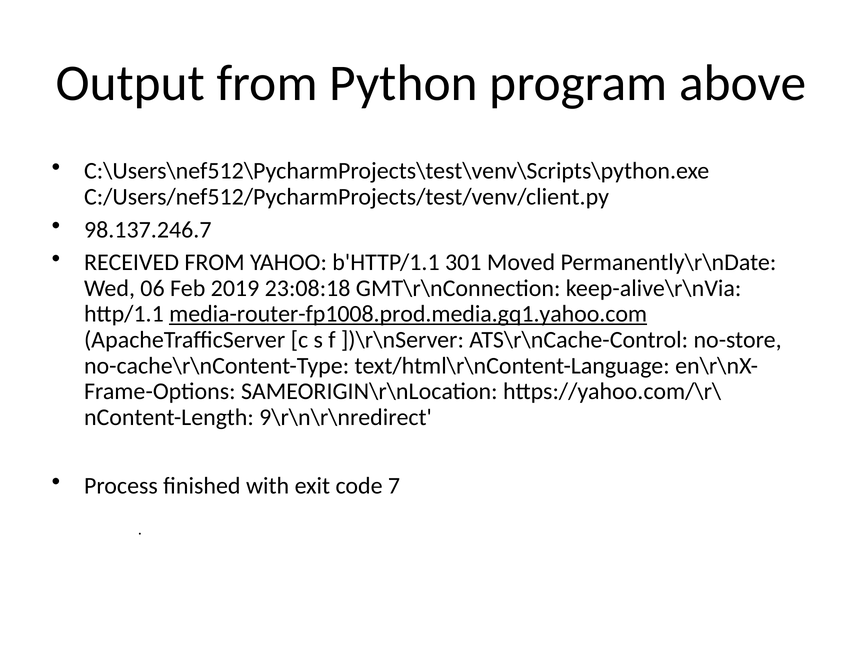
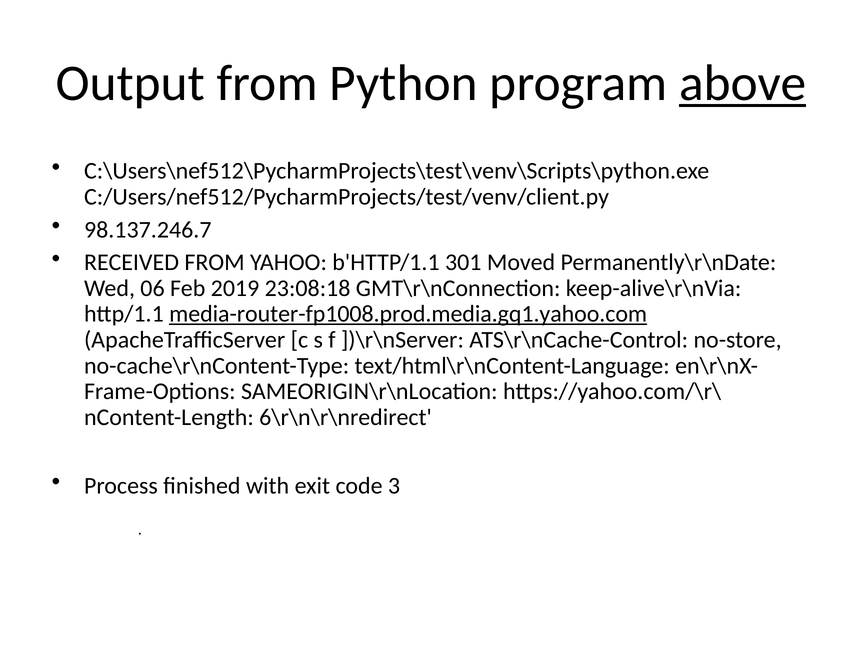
above underline: none -> present (743, 83)
9\r\n\r\nredirect: 9\r\n\r\nredirect -> 6\r\n\r\nredirect (346, 418)
7: 7 -> 3 (394, 486)
